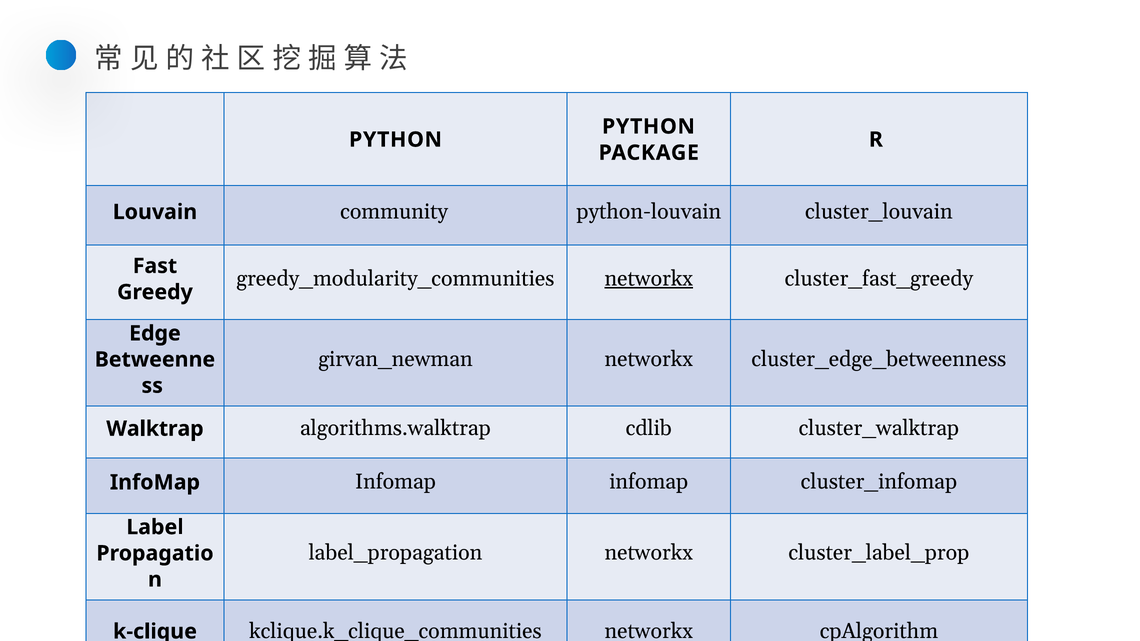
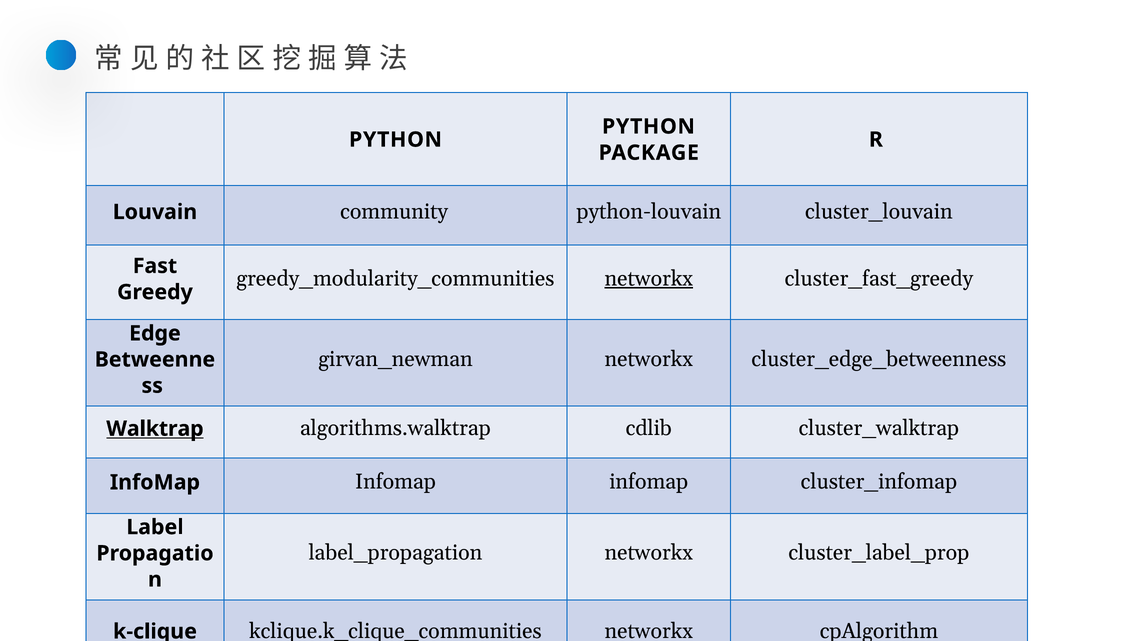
Walktrap underline: none -> present (155, 429)
